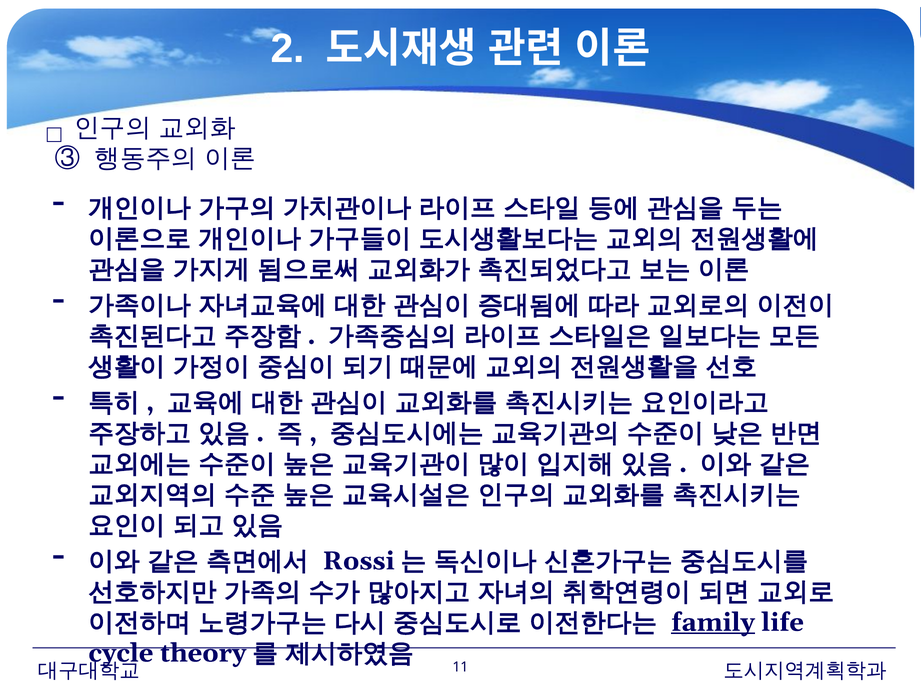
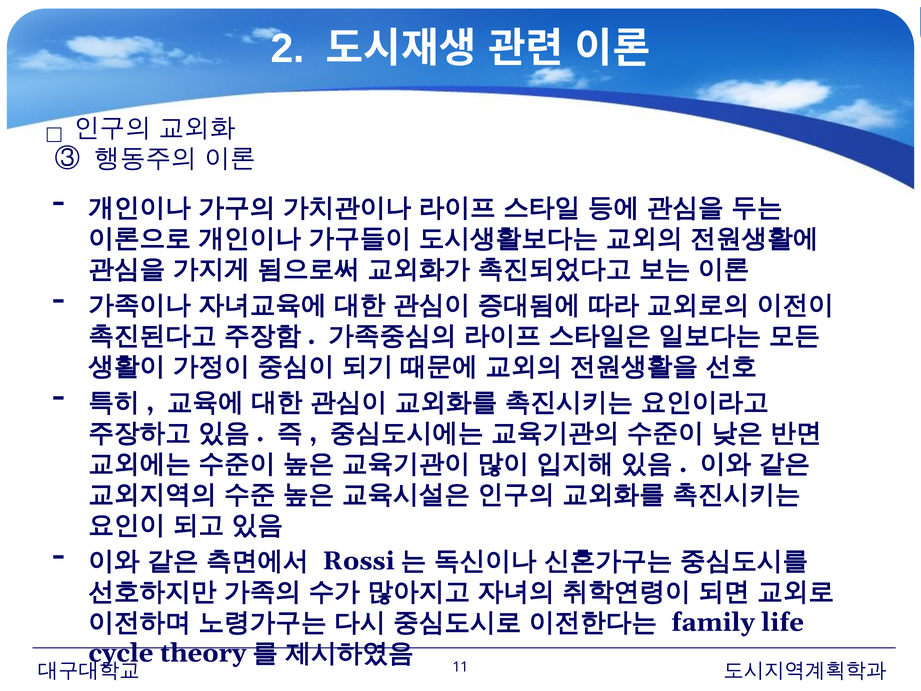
family underline: present -> none (713, 622)
